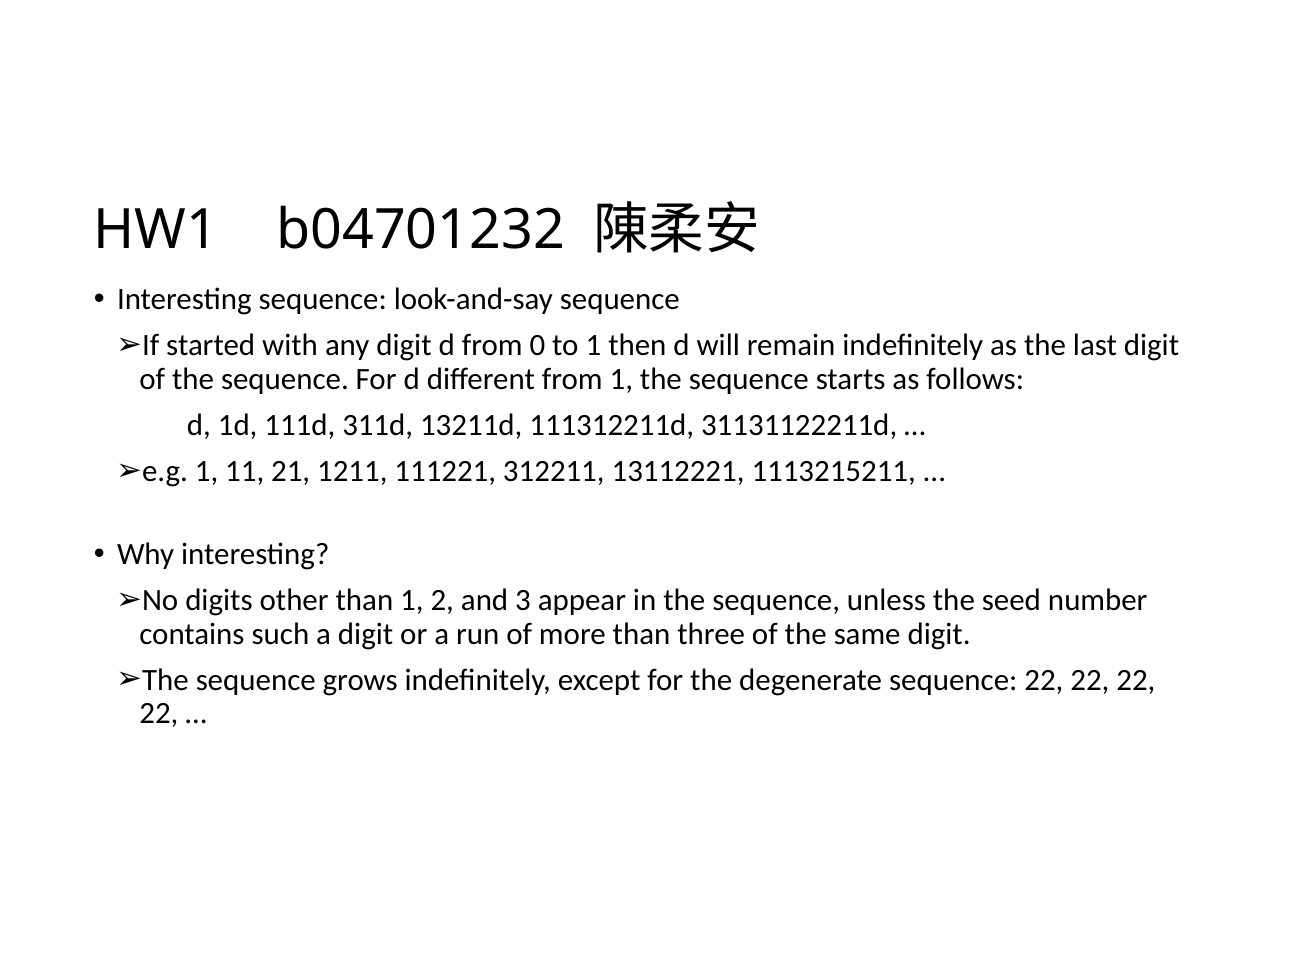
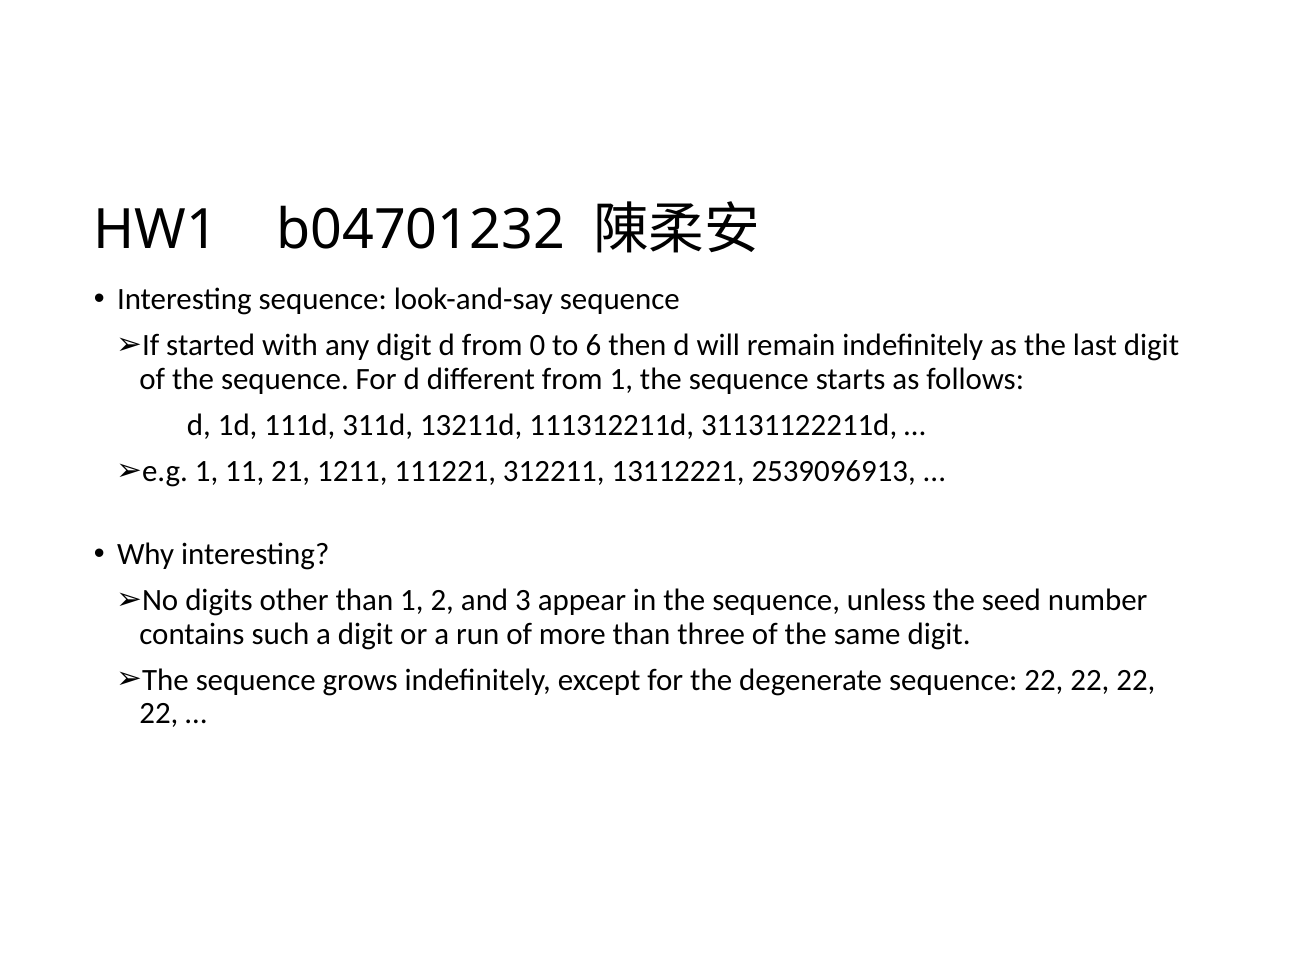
to 1: 1 -> 6 (593, 345)
1113215211: 1113215211 -> 2539096913 (834, 471)
